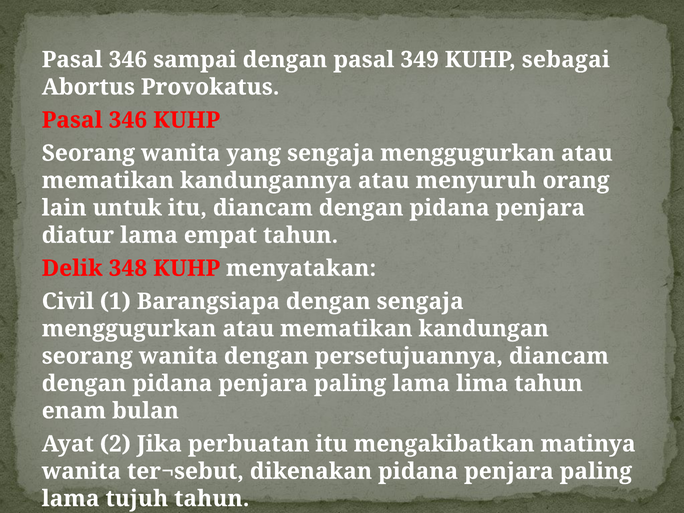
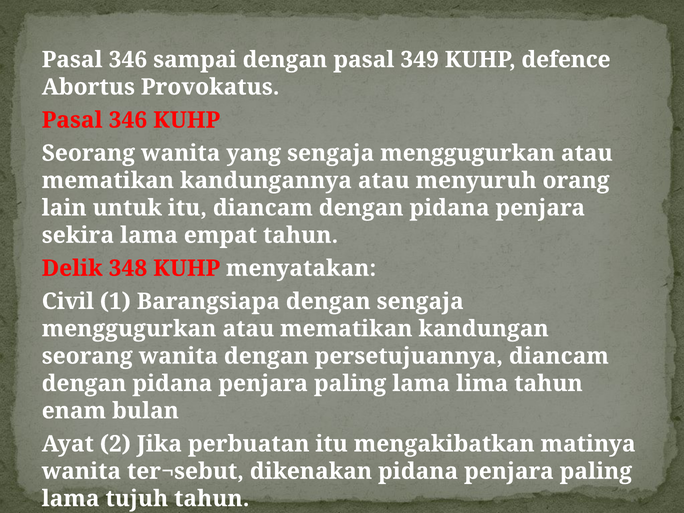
sebagai: sebagai -> defence (566, 60)
diatur: diatur -> sekira (78, 235)
